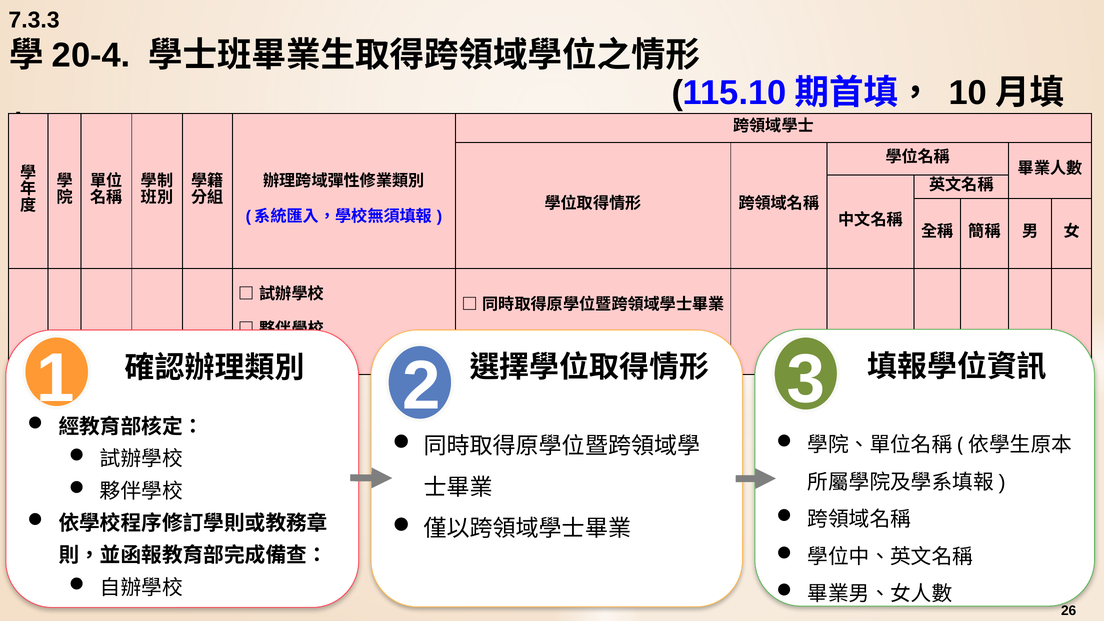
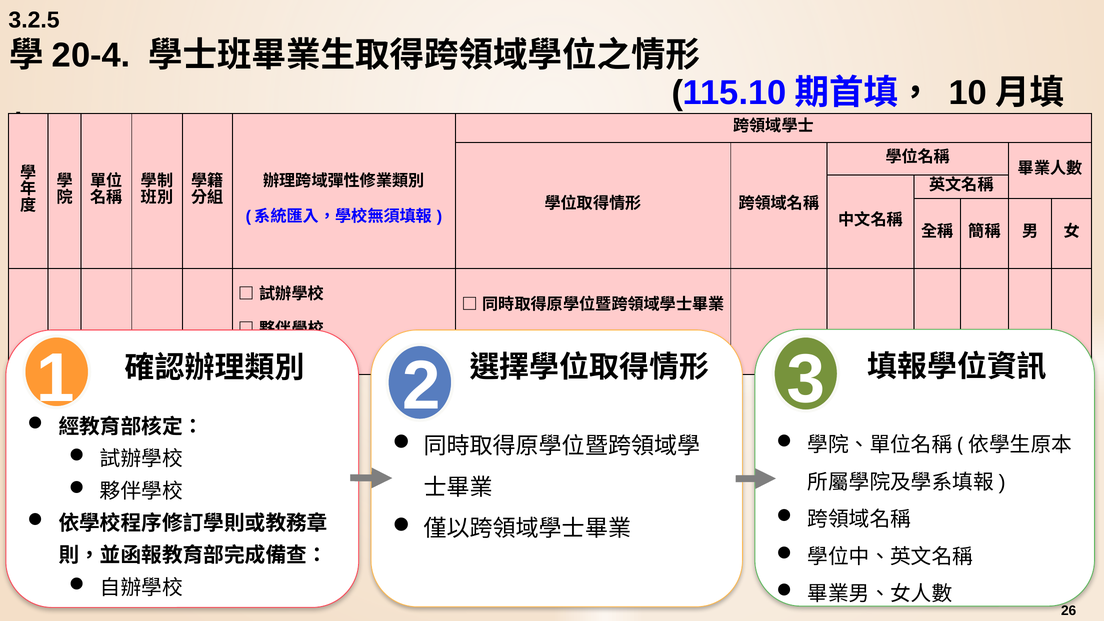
7.3.3: 7.3.3 -> 3.2.5 (34, 20)
